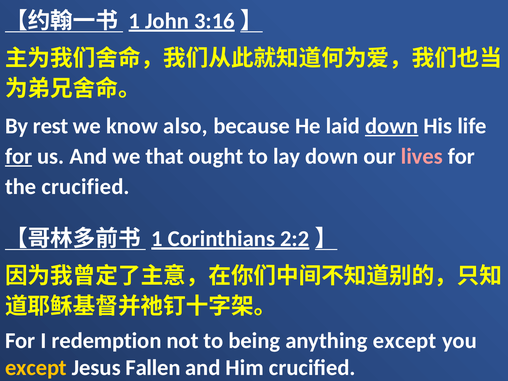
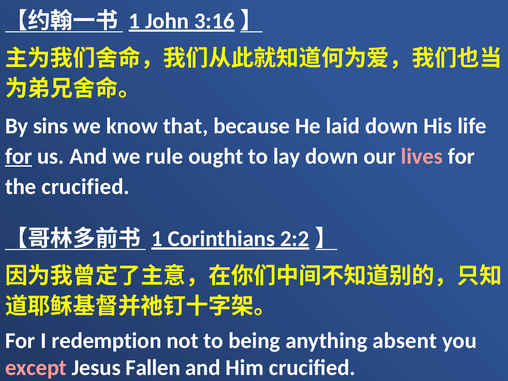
rest: rest -> sins (51, 126)
also: also -> that (186, 126)
down underline: present -> none (392, 126)
that: that -> rule (164, 156)
anything except: except -> absent (405, 341)
except colour: yellow -> pink (36, 368)
